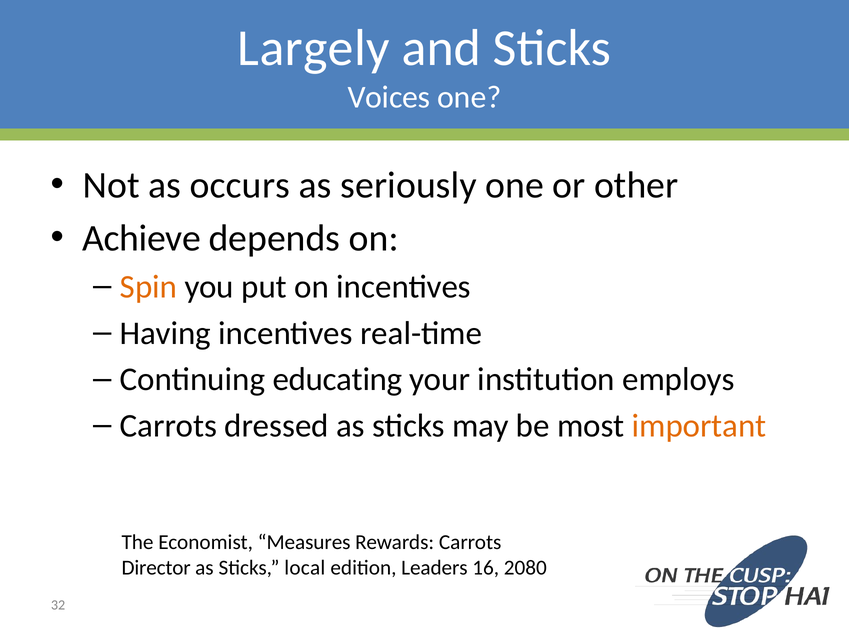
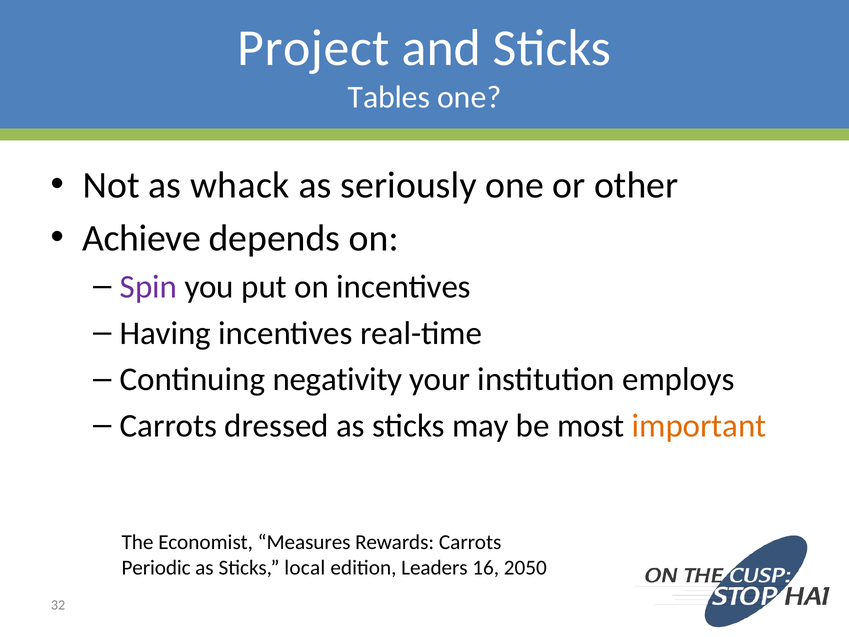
Largely: Largely -> Project (314, 48)
Voices: Voices -> Tables (389, 97)
occurs: occurs -> whack (240, 185)
Spin colour: orange -> purple (149, 287)
educating: educating -> negativity (337, 379)
Director: Director -> Periodic (156, 567)
2080: 2080 -> 2050 (525, 567)
